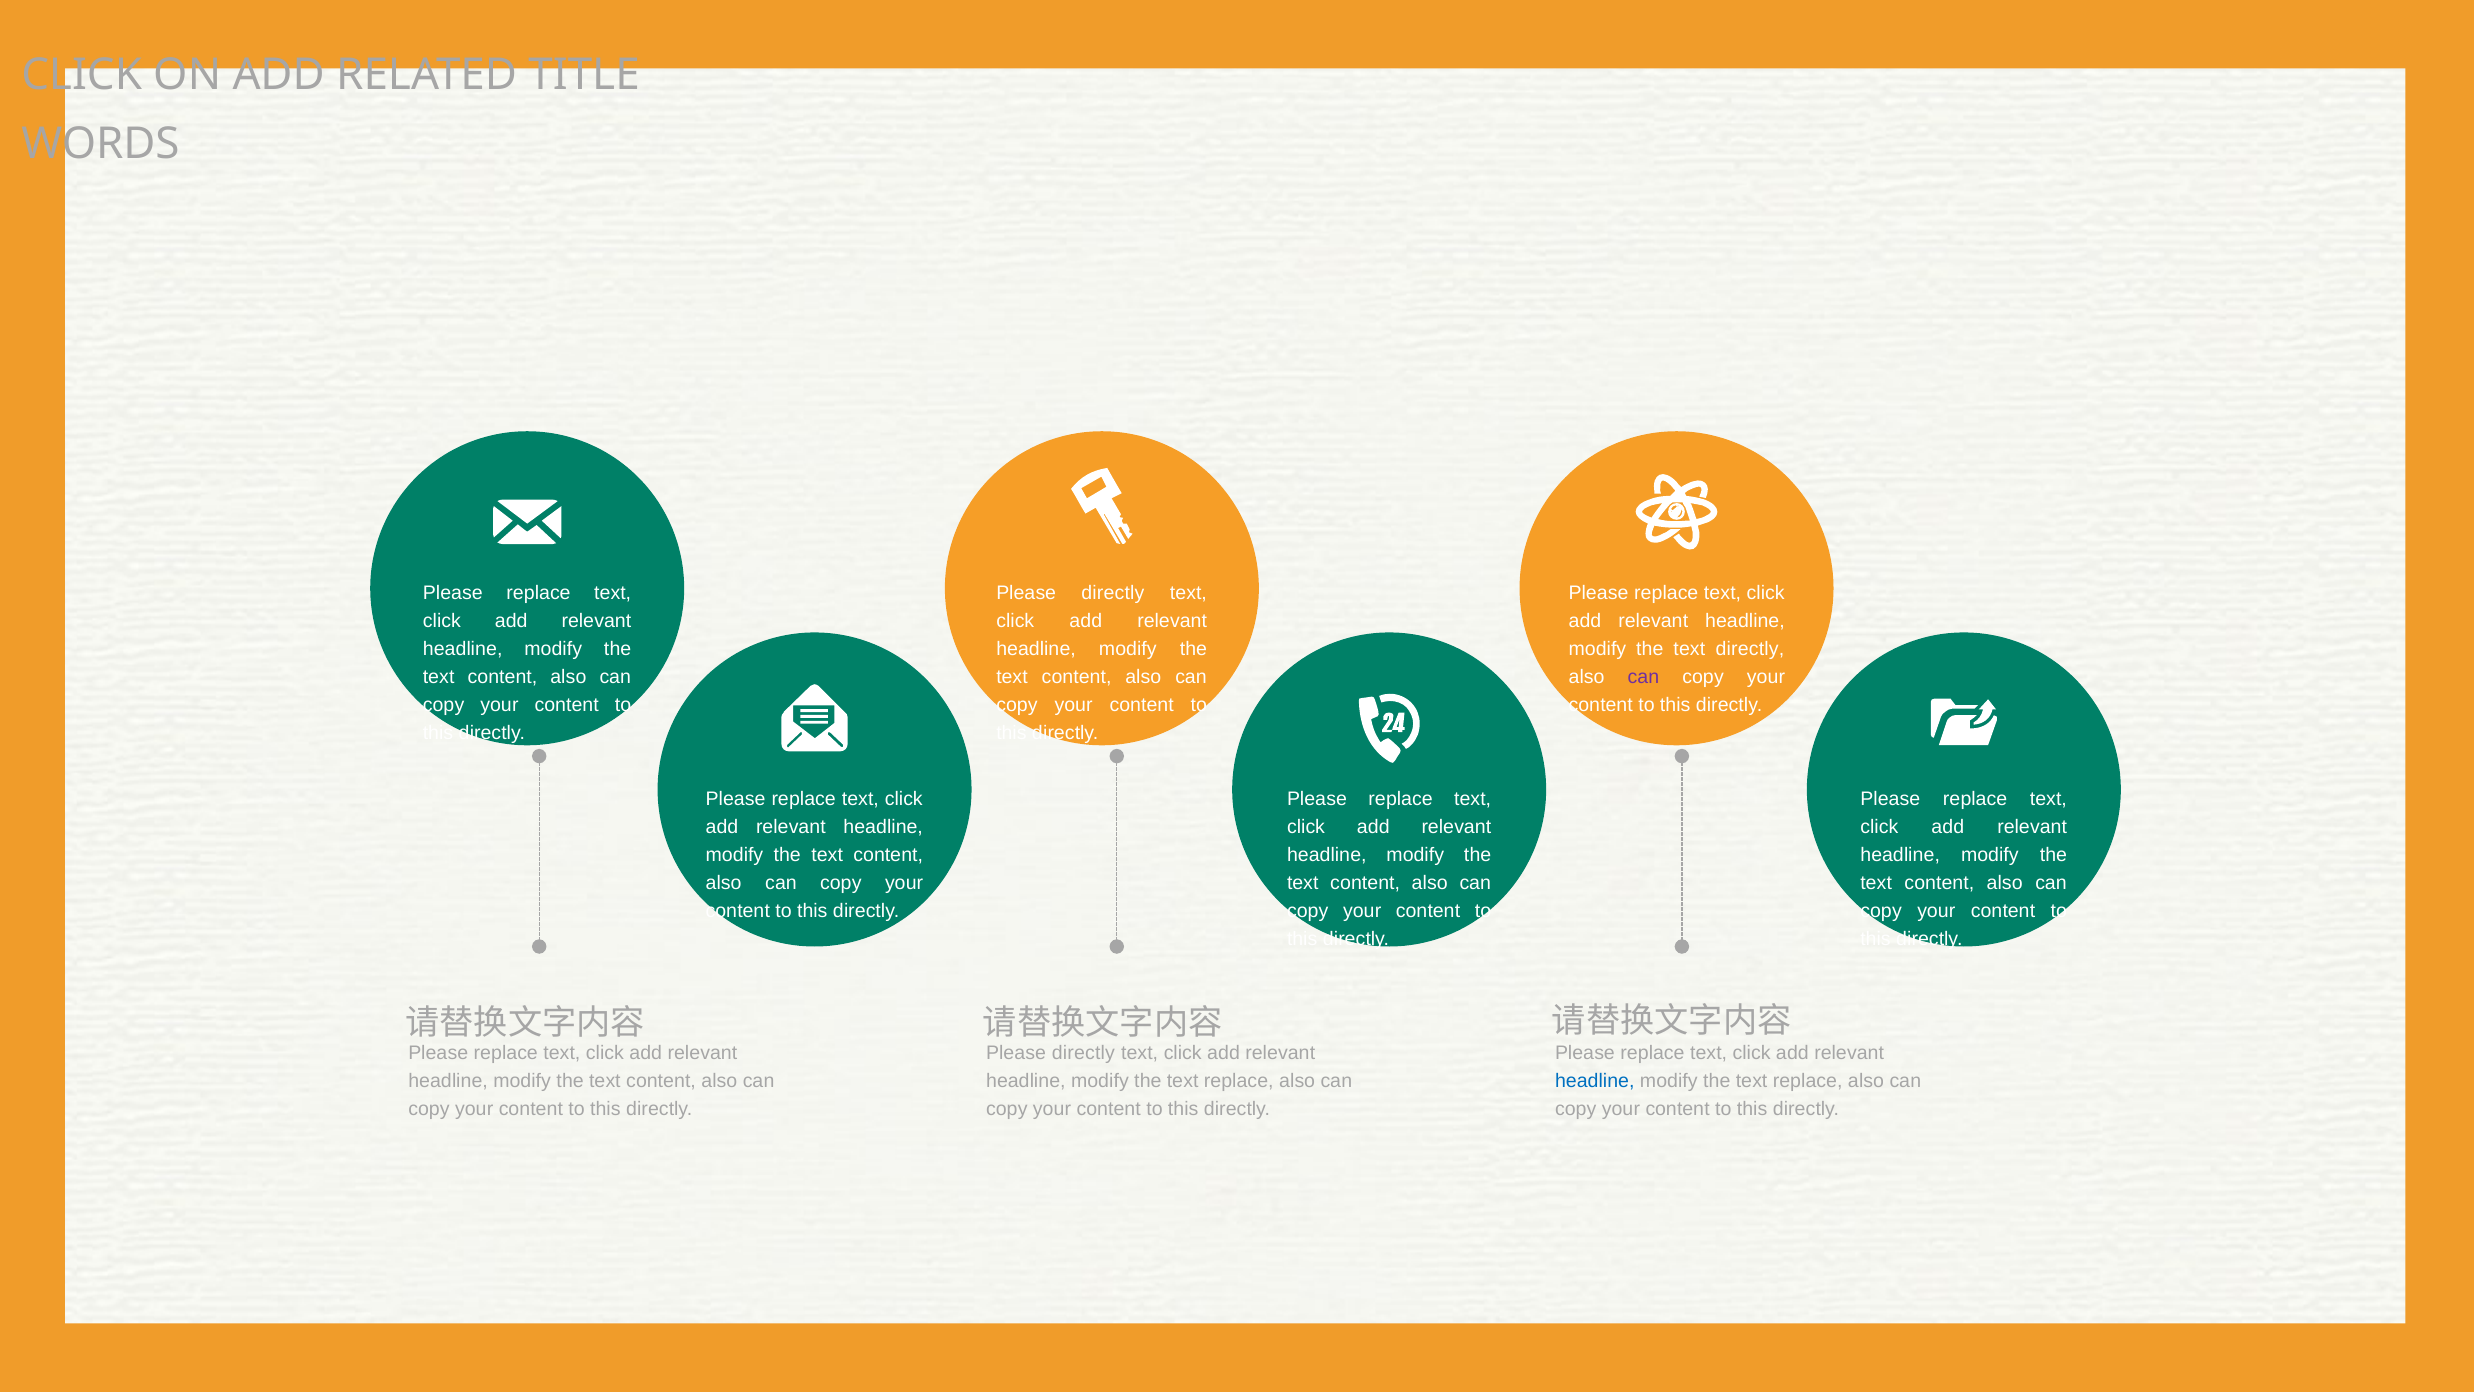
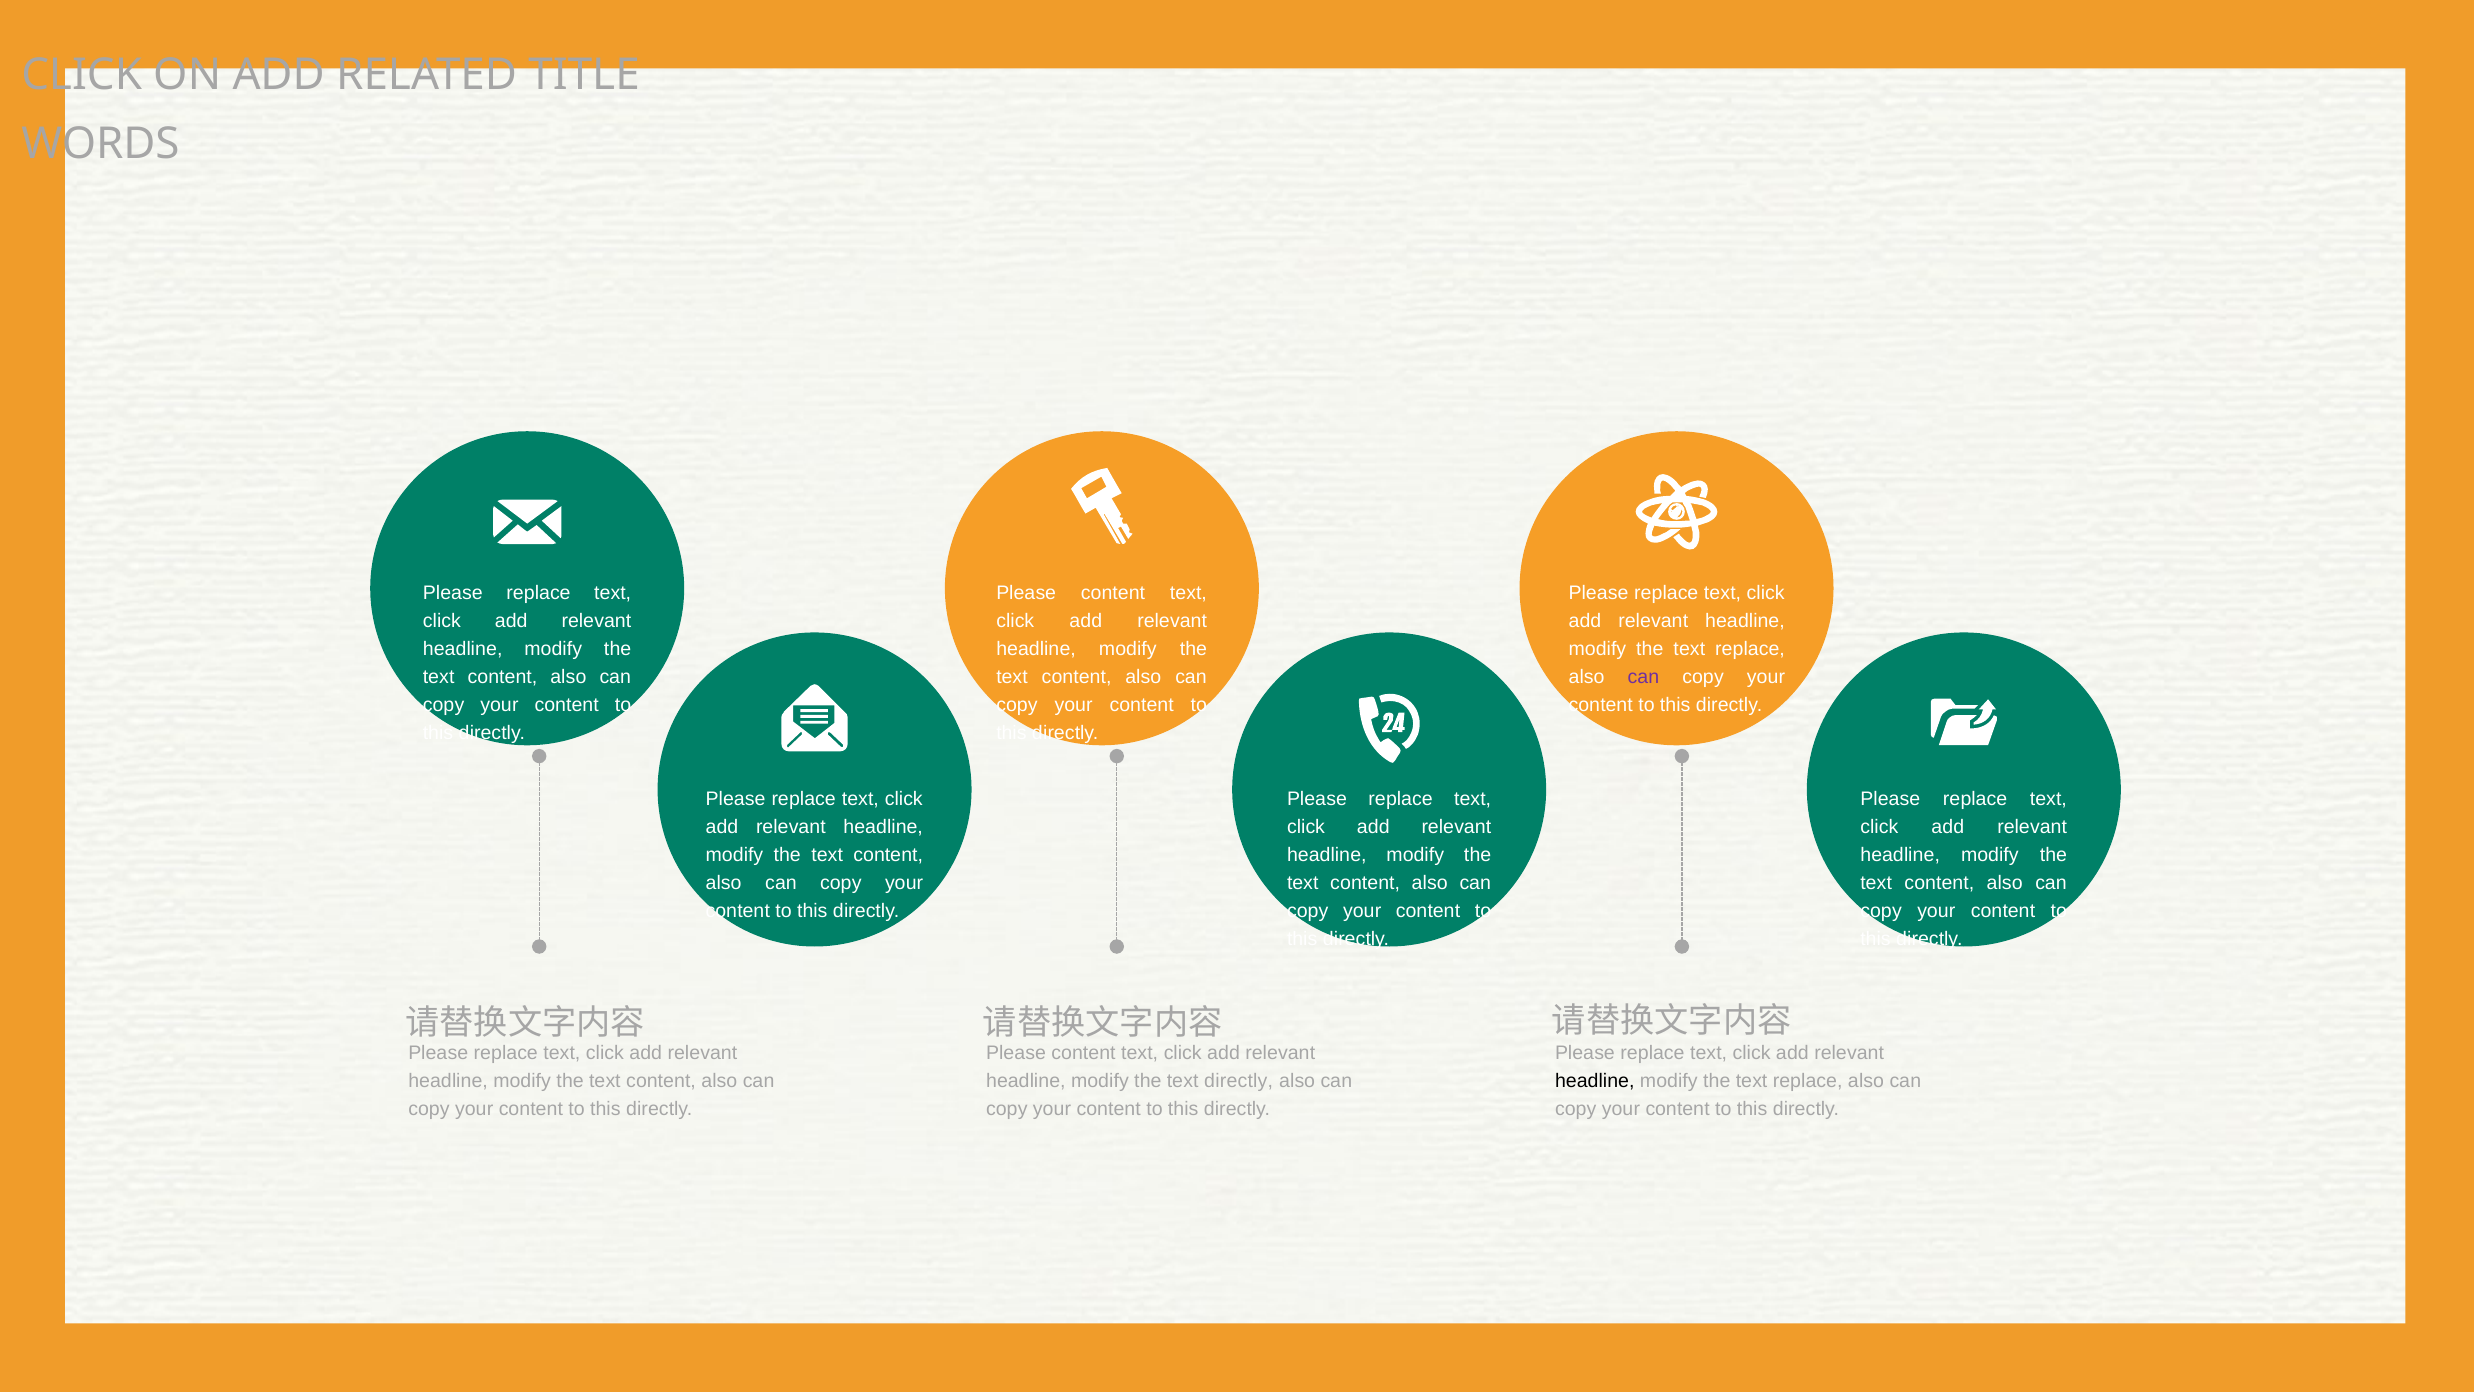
directly: directly -> content (1113, 593)
directly: directly -> replace (1750, 649)
directly: directly -> content (1083, 1052)
replace: replace -> directly (1239, 1080)
headline colour: blue -> black (1595, 1081)
